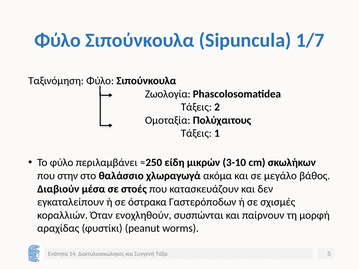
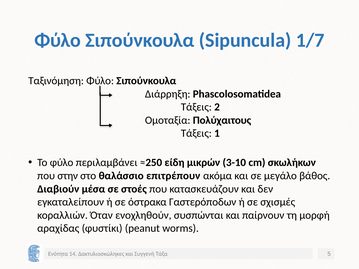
Ζωολογία: Ζωολογία -> Διάρρηξη (168, 94)
χλωραγωγά: χλωραγωγά -> επιτρέπουν (173, 176)
